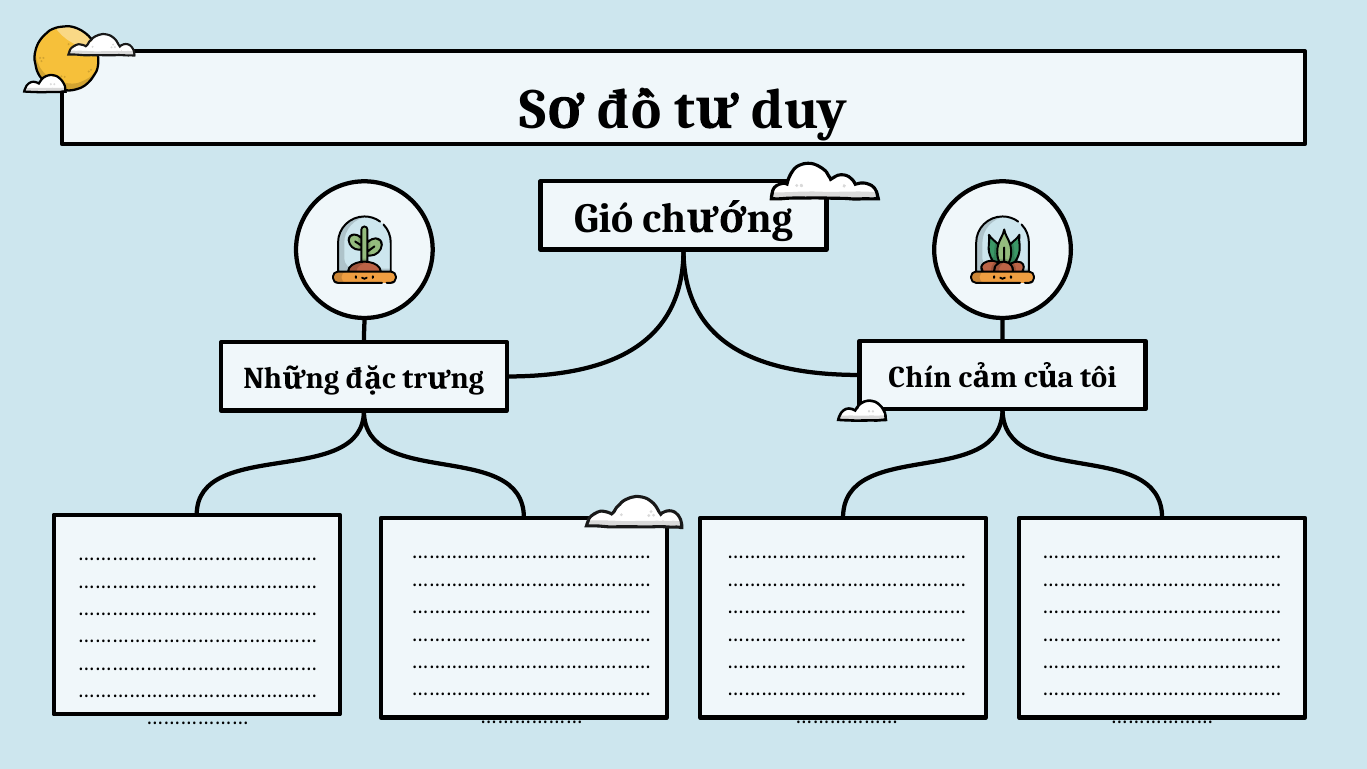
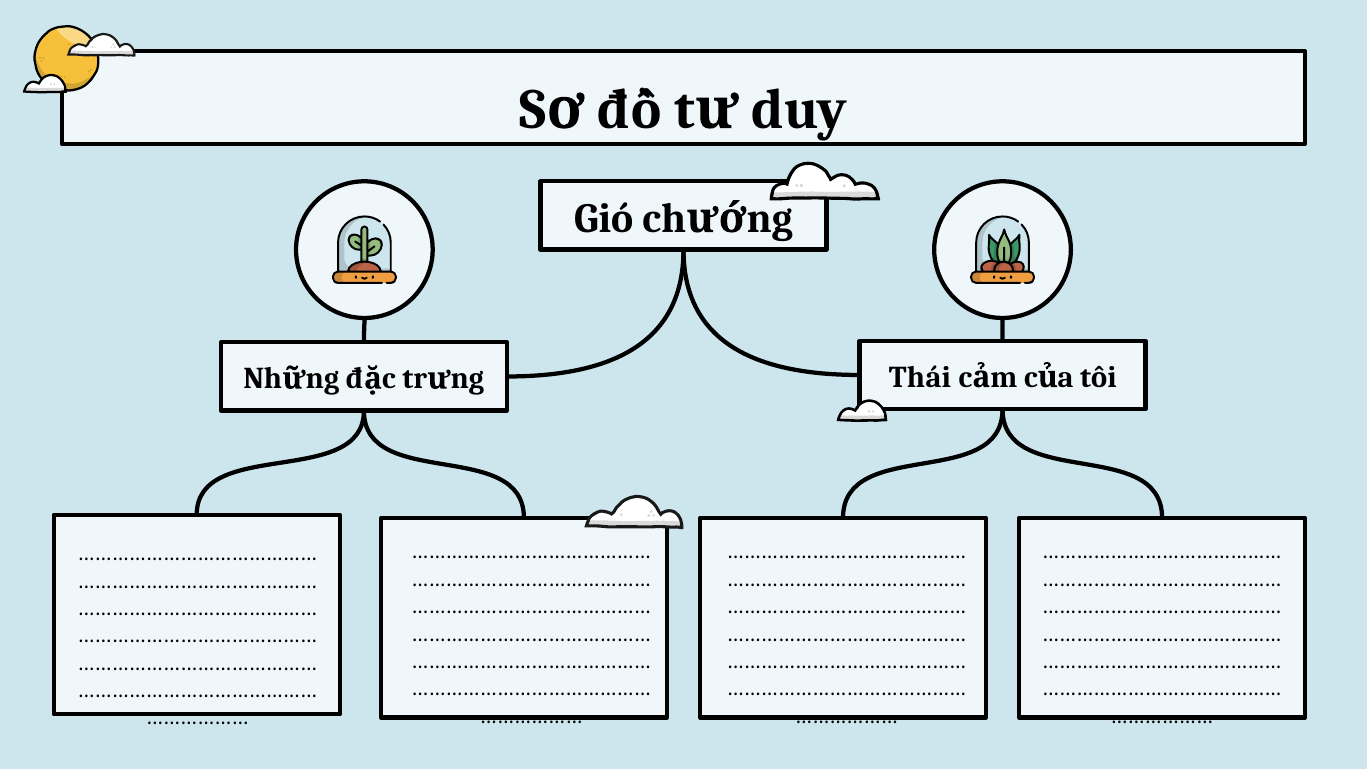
Chín: Chín -> Thái (920, 377)
